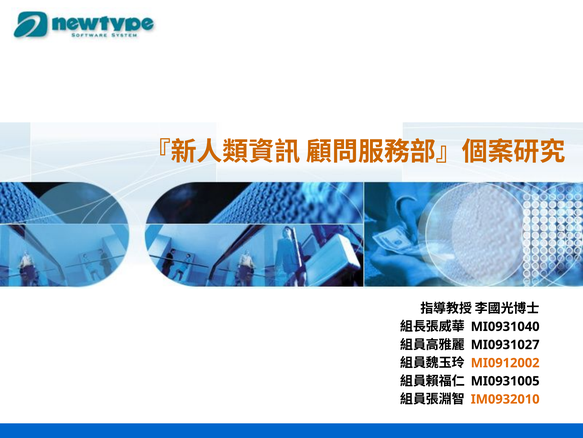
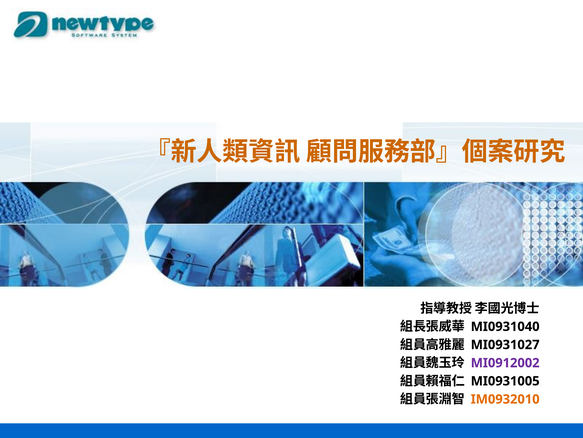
MI0912002 colour: orange -> purple (505, 362)
